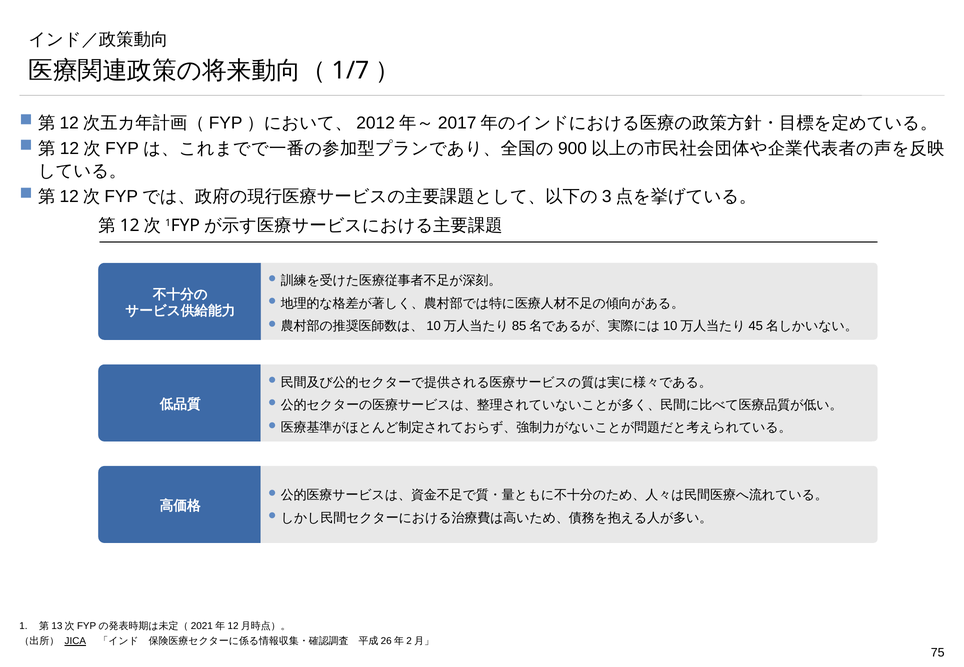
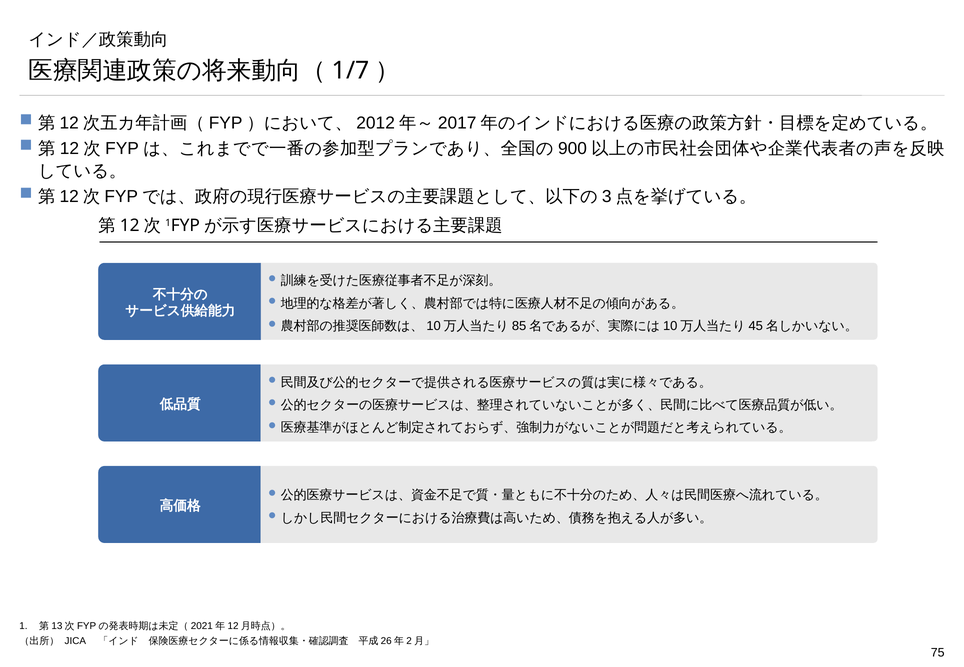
JICA underline: present -> none (75, 642)
